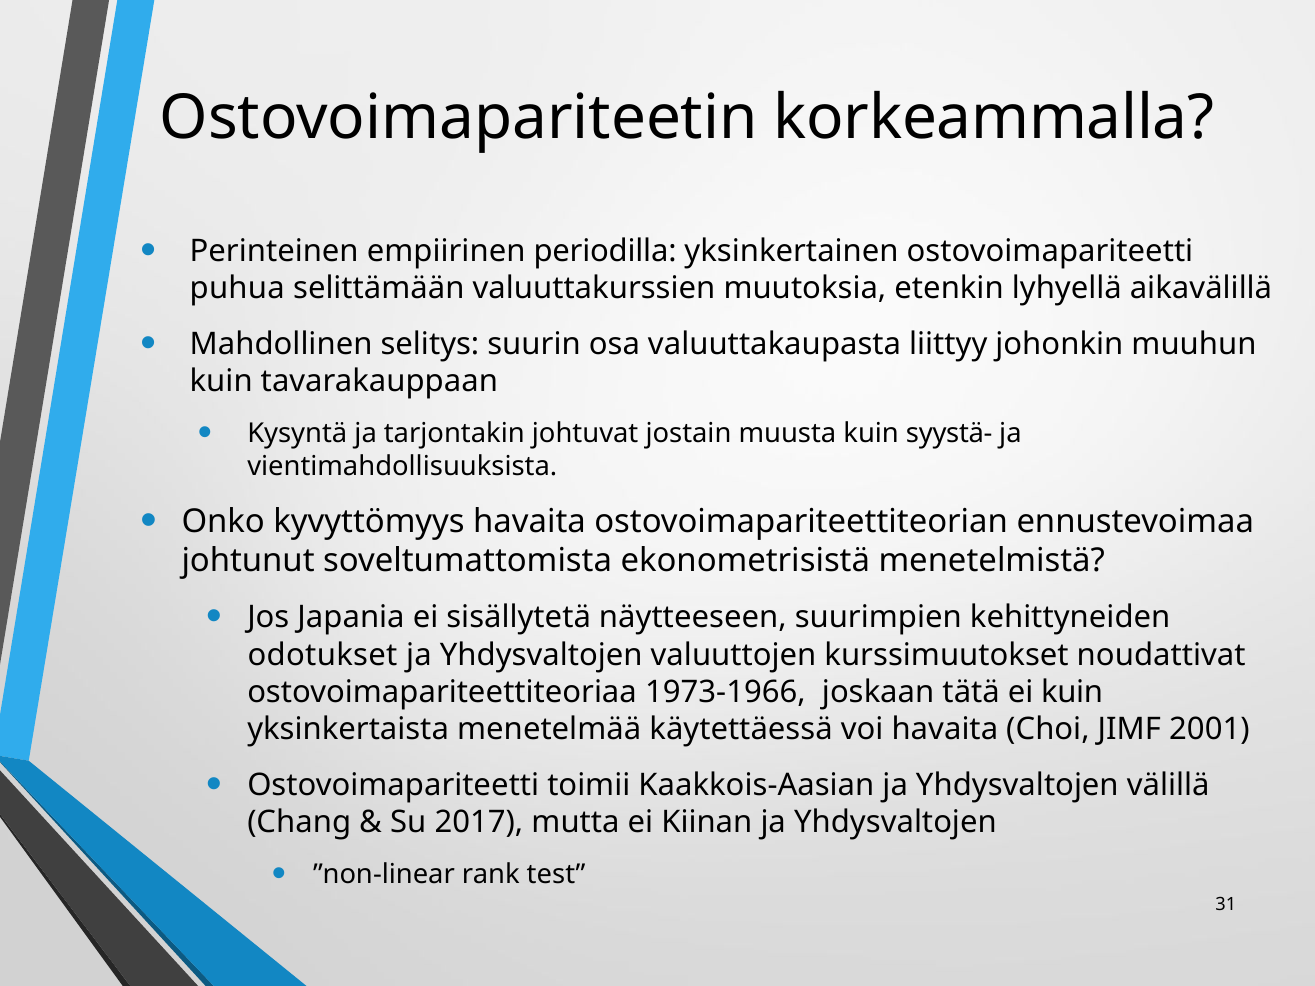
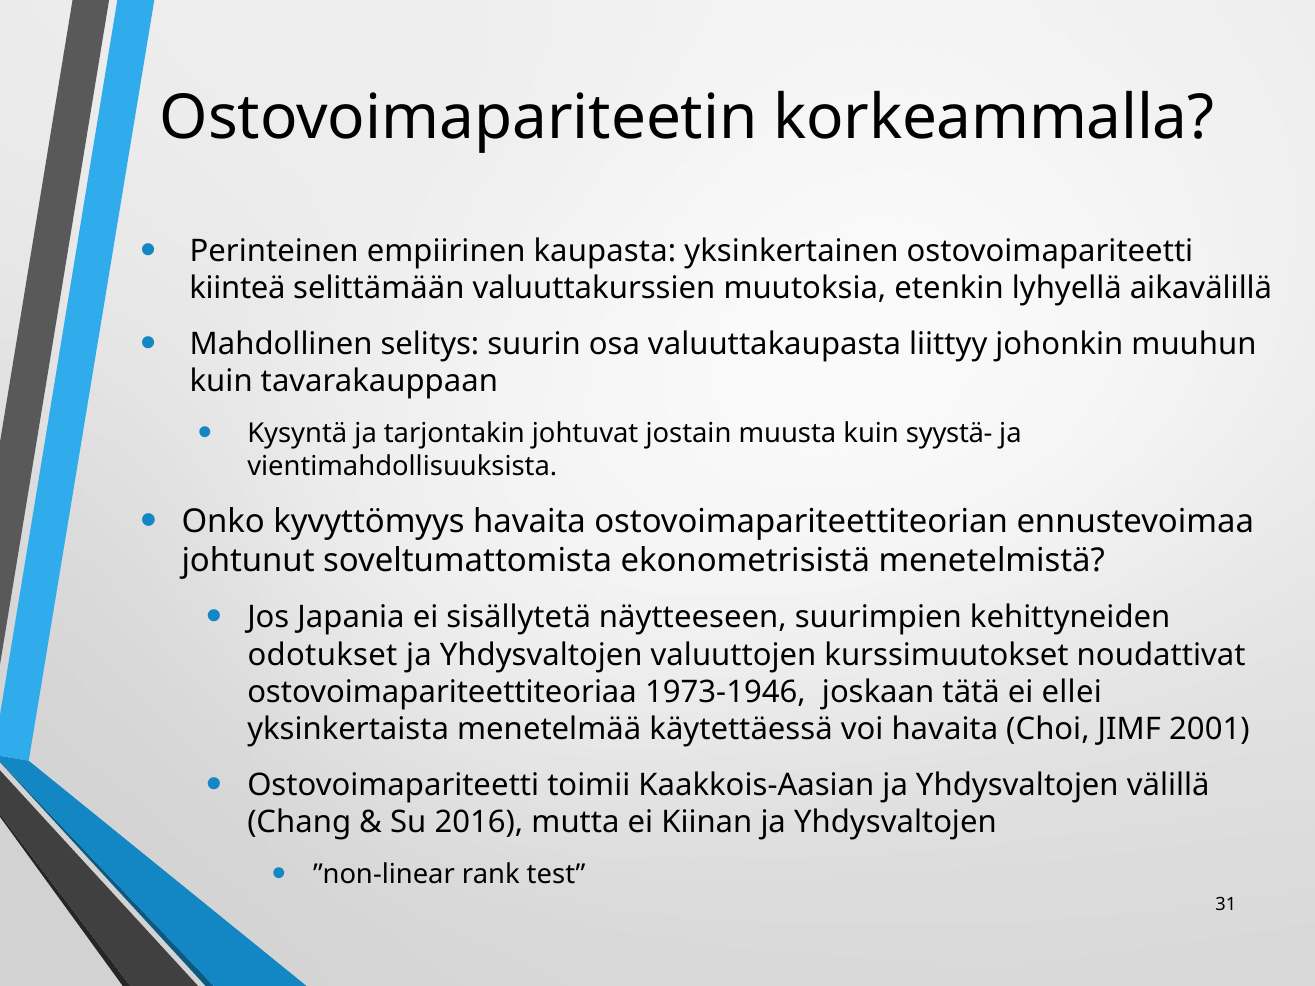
periodilla: periodilla -> kaupasta (605, 251)
puhua: puhua -> kiinteä (238, 288)
1973-1966: 1973-1966 -> 1973-1946 (725, 692)
ei kuin: kuin -> ellei (1072, 692)
2017: 2017 -> 2016 (479, 822)
